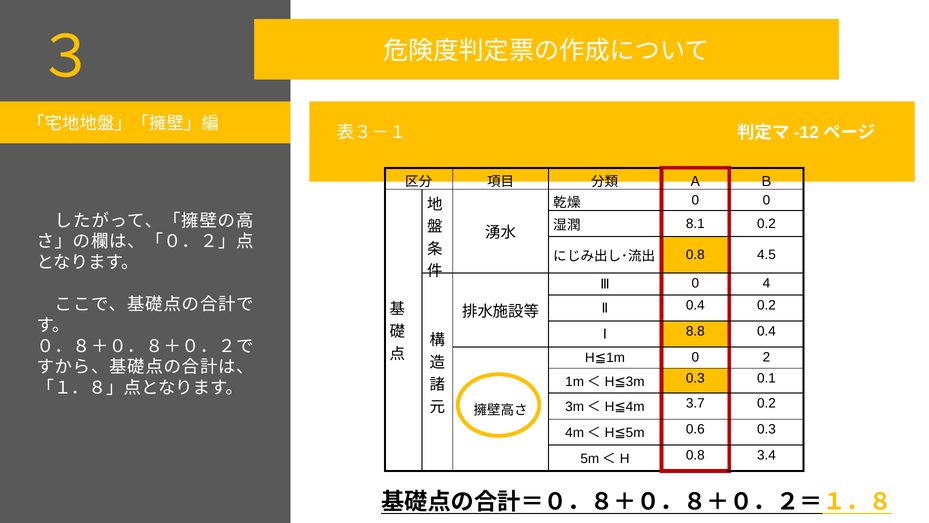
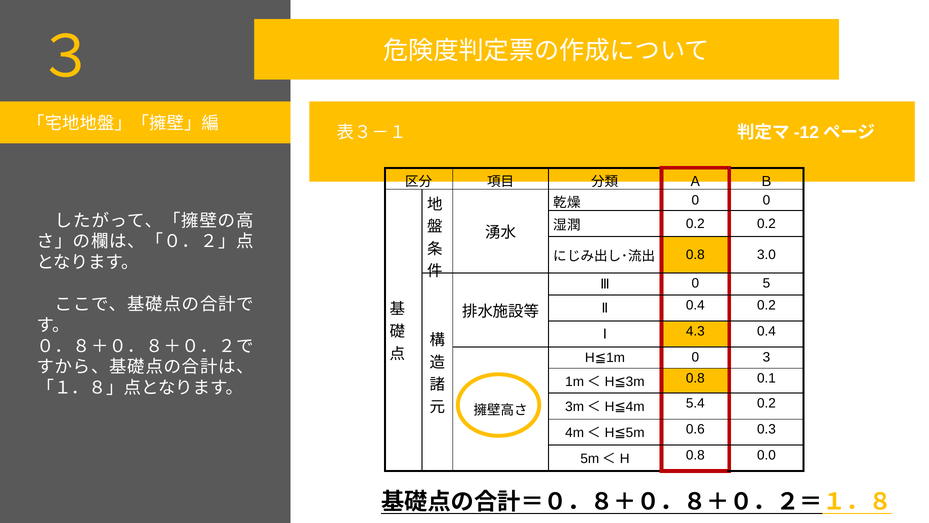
8.1: 8.1 -> 0.2 (695, 224)
4.5: 4.5 -> 3.0 (766, 255)
4: 4 -> 5 (766, 283)
8.8: 8.8 -> 4.3 (695, 331)
2: 2 -> 3 (766, 357)
0.3: 0.3 -> 0.8 (695, 378)
3.7: 3.7 -> 5.4 (695, 403)
3.4: 3.4 -> 0.0 (766, 455)
